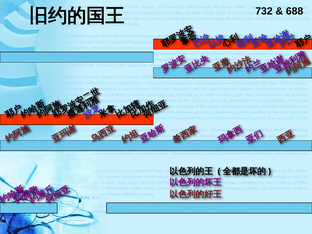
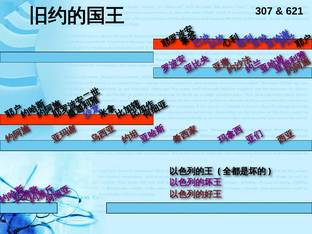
732: 732 -> 307 (264, 11)
688: 688 -> 621 (295, 11)
